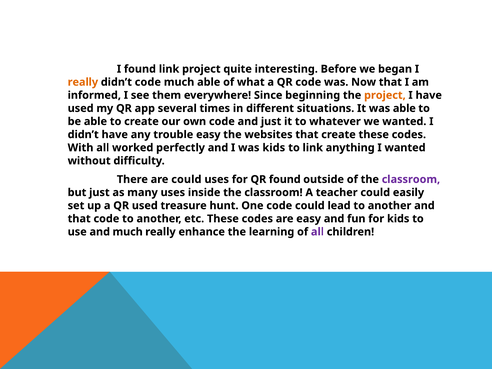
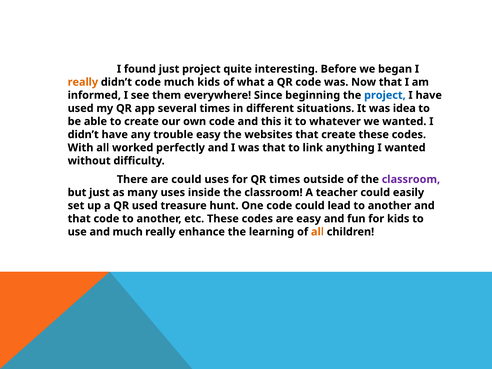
found link: link -> just (169, 69)
much able: able -> kids (209, 82)
project colour: orange -> blue (385, 95)
was able: able -> idea (404, 108)
and just: just -> this (271, 121)
was kids: kids -> that (274, 148)
QR found: found -> times (285, 179)
all colour: purple -> orange (317, 232)
